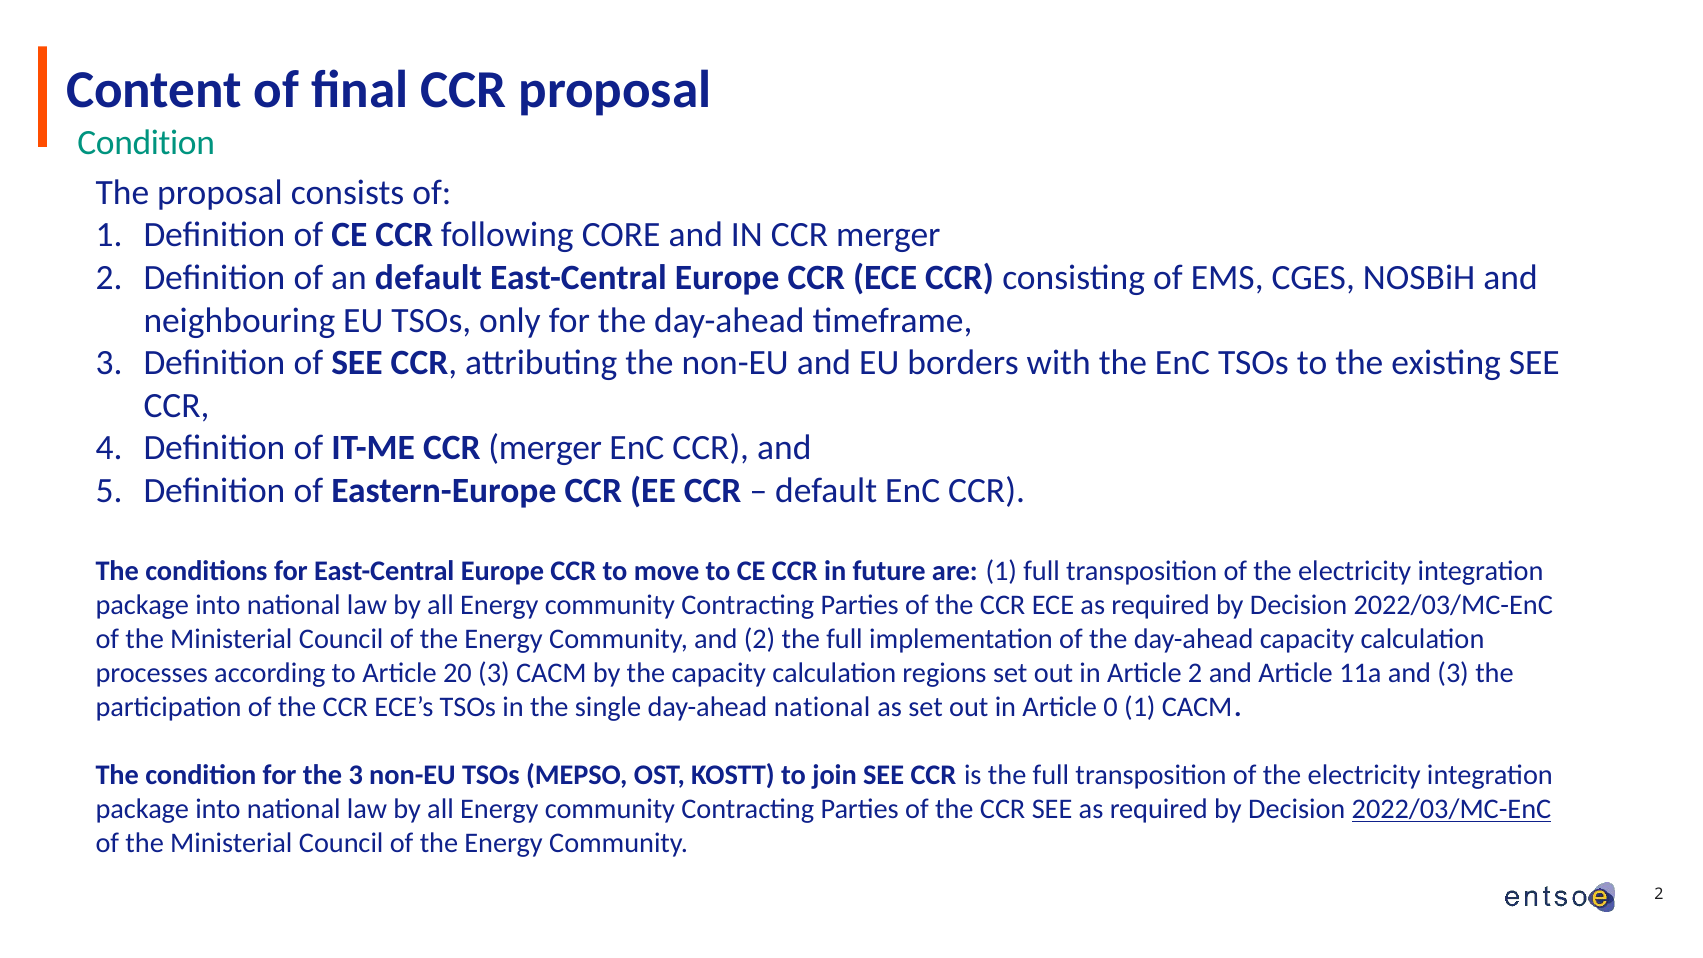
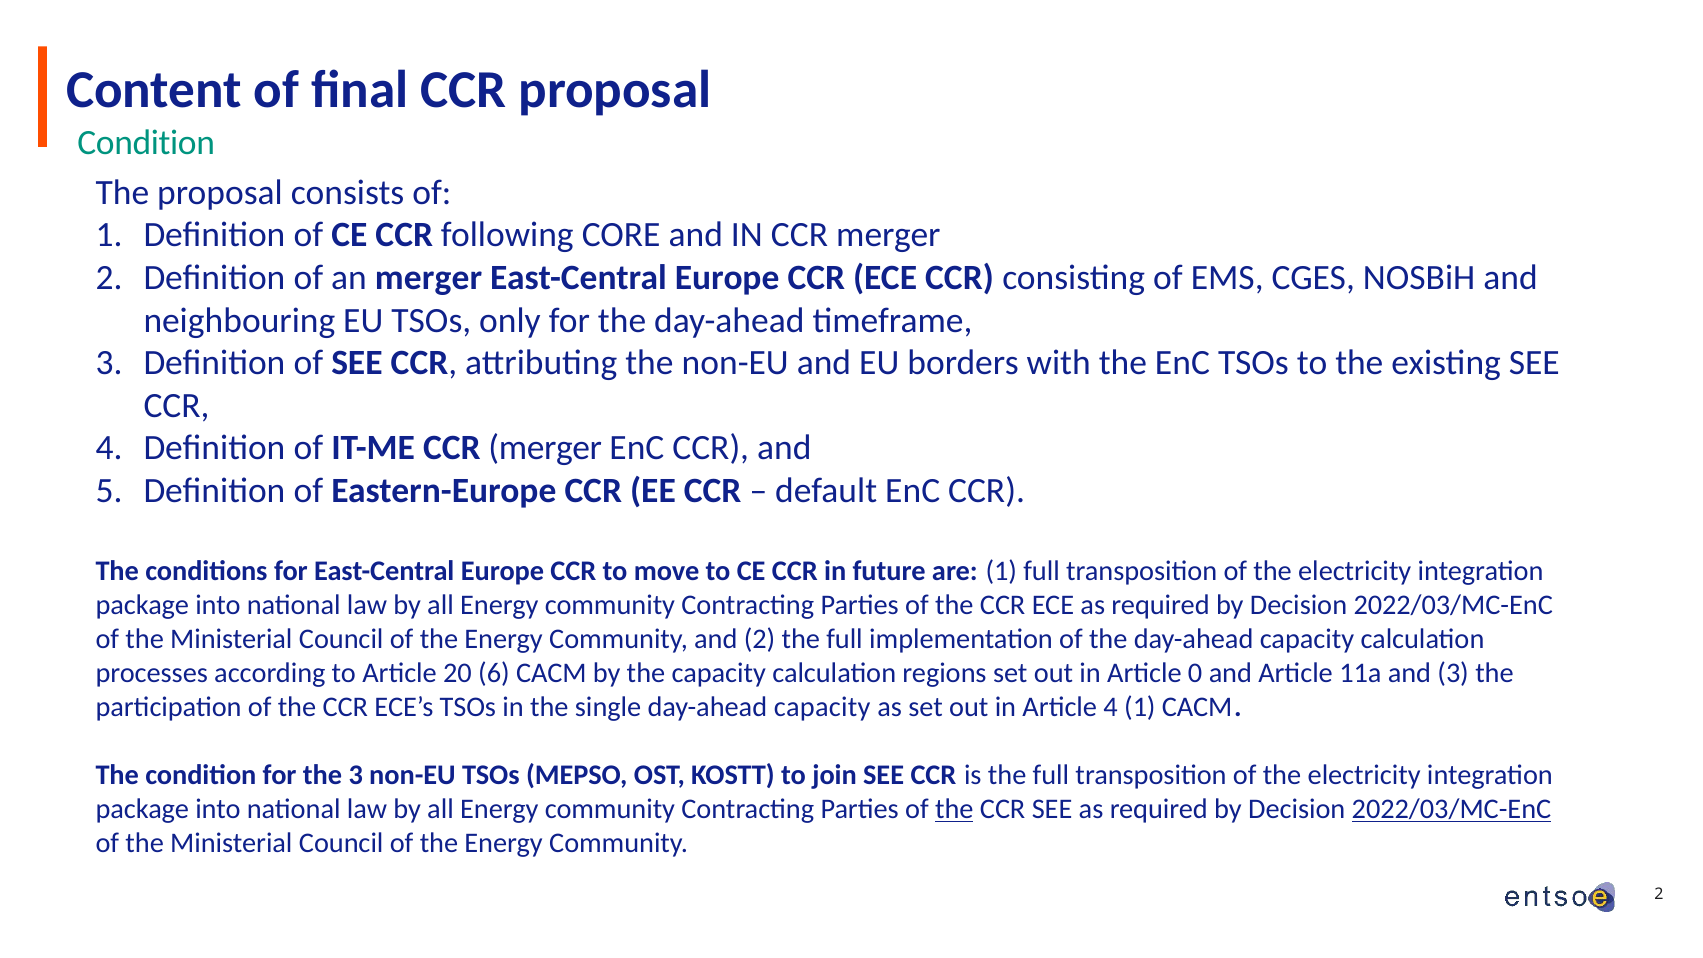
an default: default -> merger (429, 278)
20 3: 3 -> 6 (494, 673)
Article 2: 2 -> 0 (1195, 673)
single day-ahead national: national -> capacity (822, 707)
Article 0: 0 -> 4 (1111, 707)
the underline: none -> present (954, 809)
